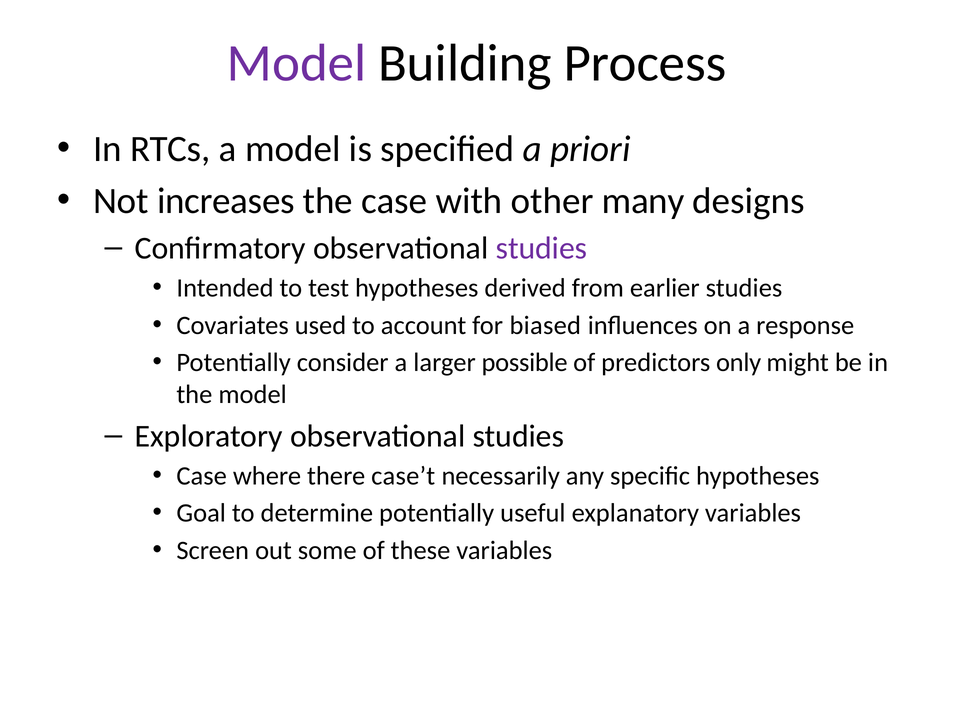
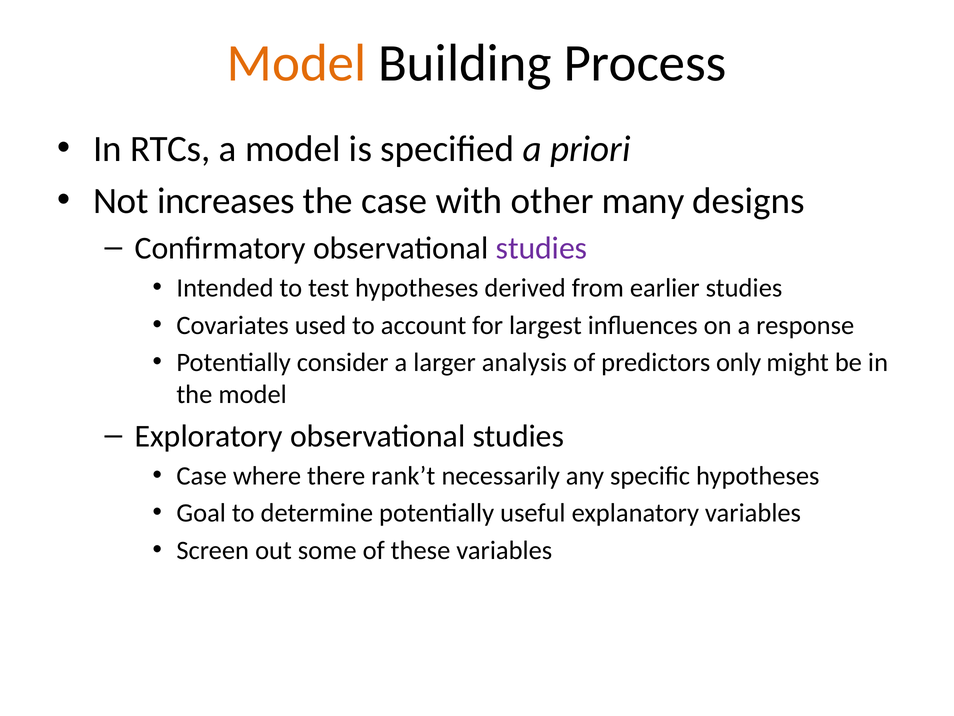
Model colour: purple -> orange (297, 63)
biased: biased -> largest (545, 325)
possible: possible -> analysis (524, 362)
case’t: case’t -> rank’t (403, 476)
